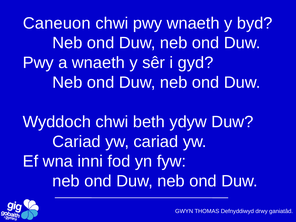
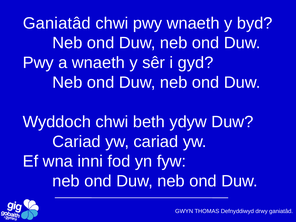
Caneuon: Caneuon -> Ganiatâd (57, 23)
